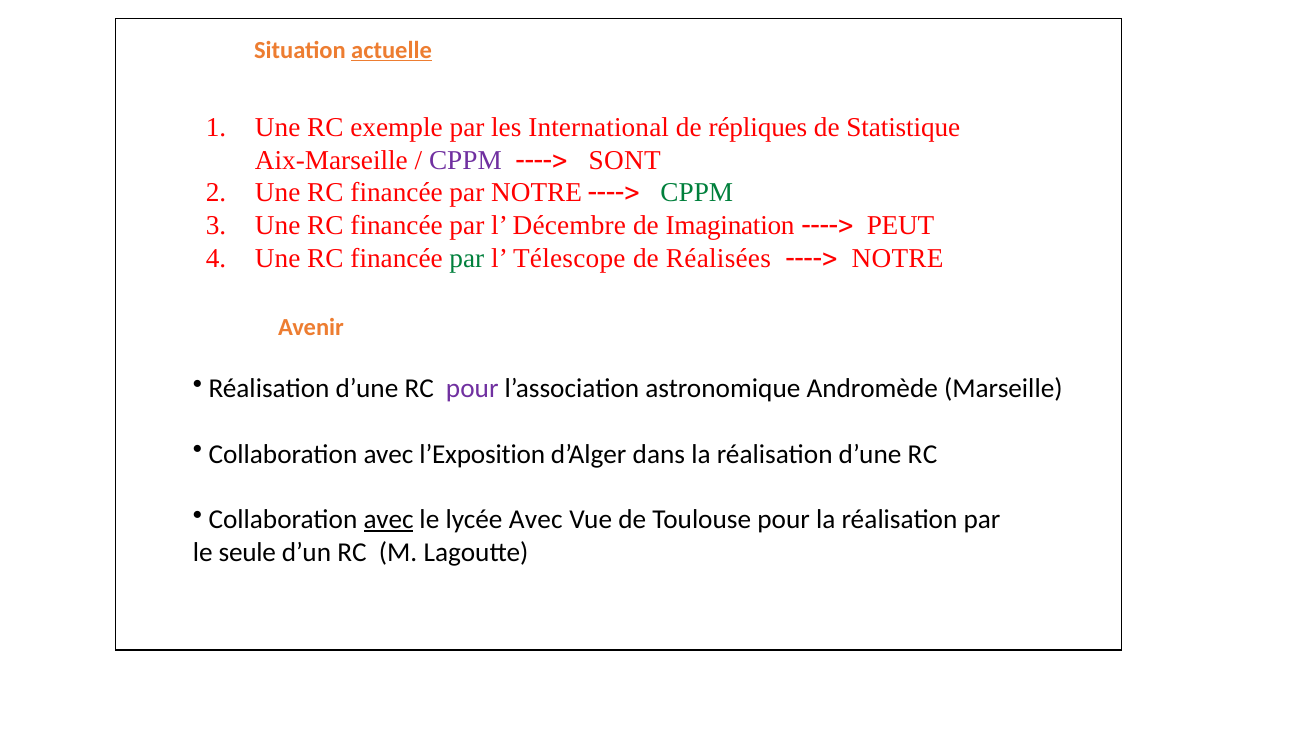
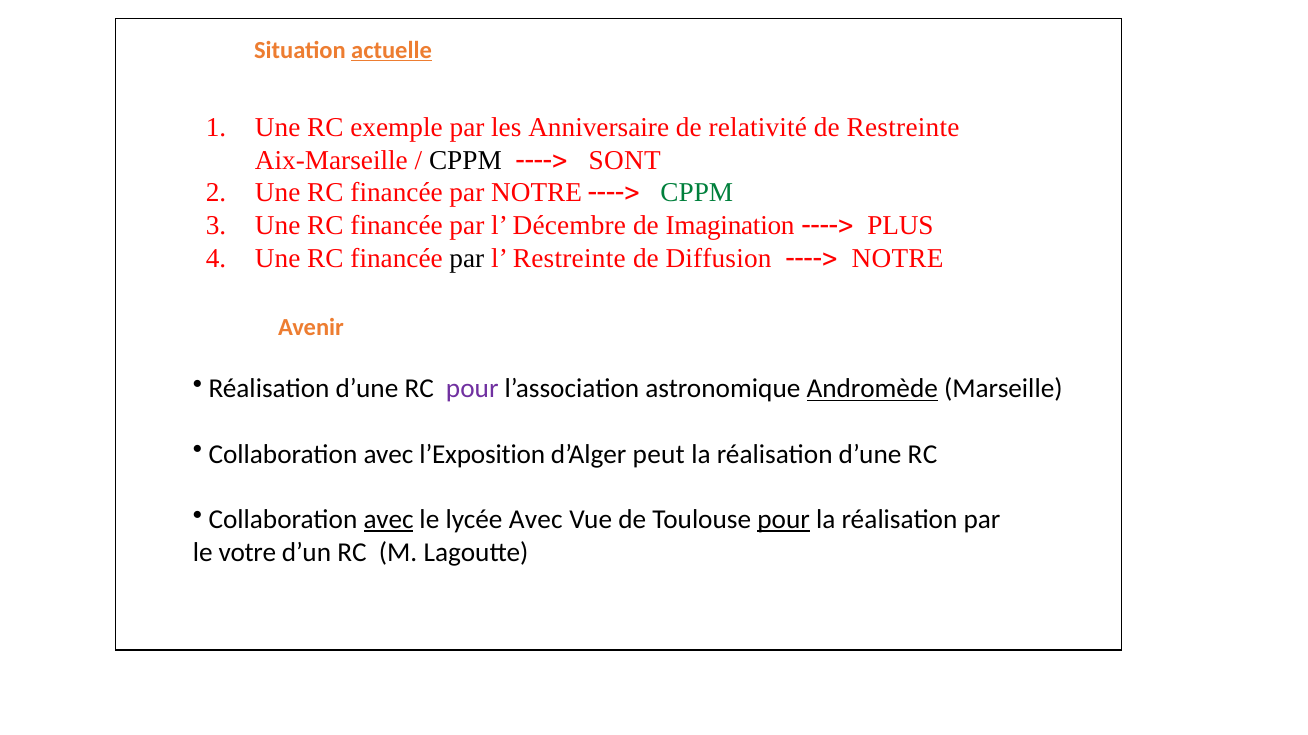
International: International -> Anniversaire (599, 128)
répliques: répliques -> relativité (758, 128)
de Statistique: Statistique -> Restreinte (903, 128)
CPPM colour: purple -> black (465, 160)
PEUT: PEUT -> PLUS (900, 226)
par colour: green -> black (467, 259)
l Télescope: Télescope -> Restreinte (569, 259)
Réalisées: Réalisées -> Diffusion (719, 259)
Andromède underline: none -> present (872, 389)
dans: dans -> peut (659, 455)
pour underline: none -> present (784, 520)
seule: seule -> votre (247, 553)
